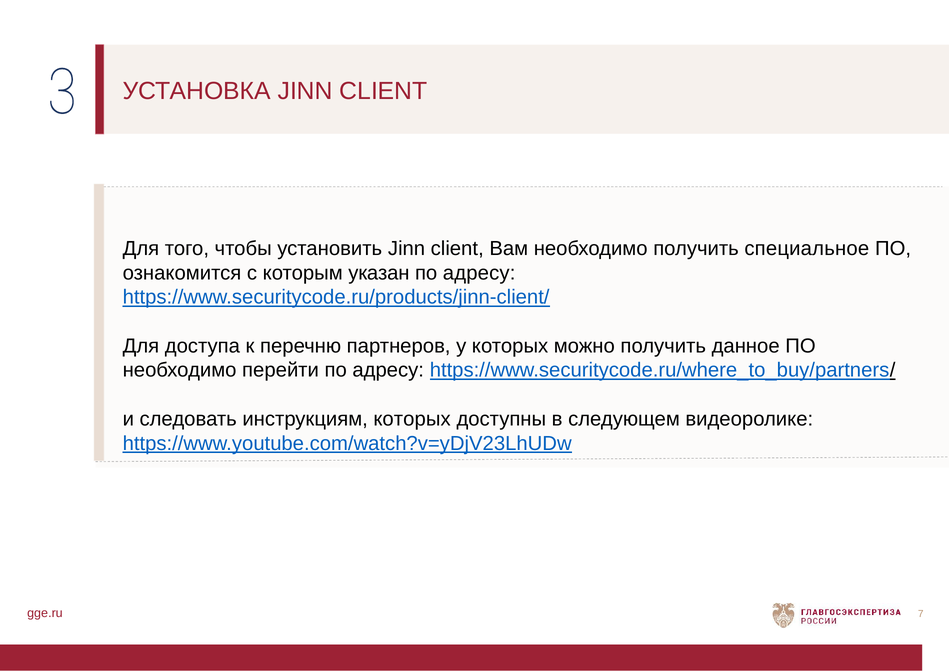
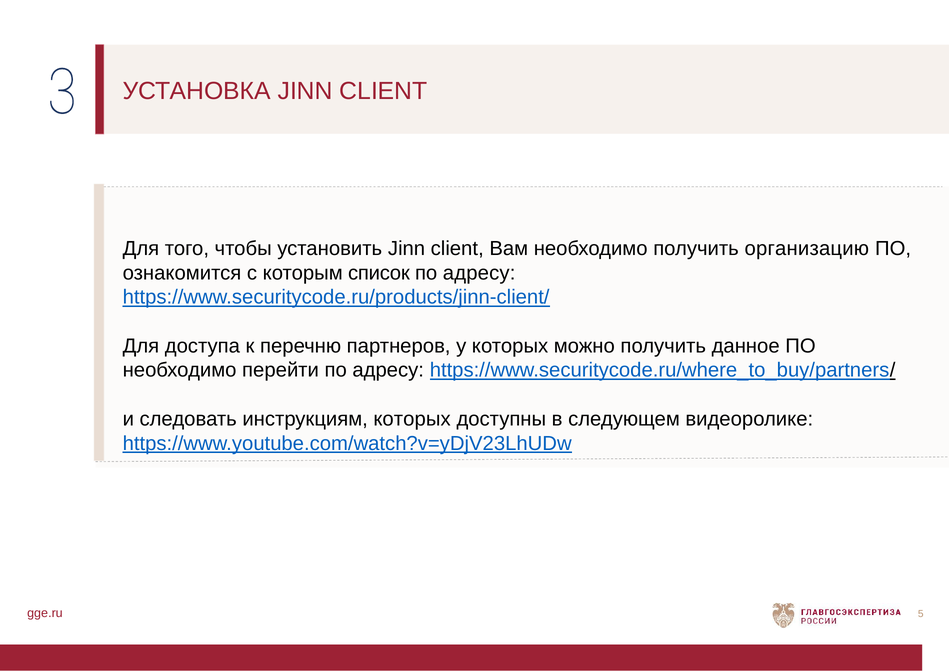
специальное: специальное -> организацию (807, 249)
указан: указан -> список (379, 273)
7: 7 -> 5 (921, 614)
